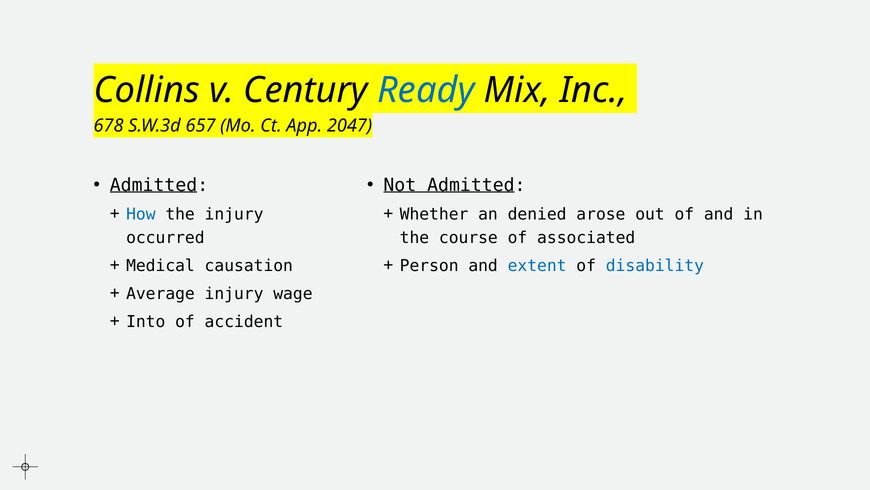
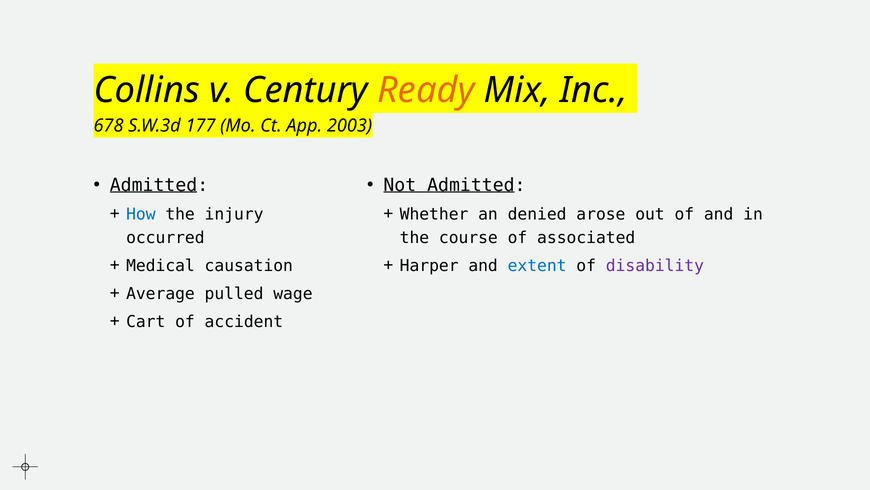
Ready colour: blue -> orange (426, 90)
657: 657 -> 177 (200, 126)
2047: 2047 -> 2003 (350, 126)
Person: Person -> Harper (429, 266)
disability colour: blue -> purple (655, 266)
Average injury: injury -> pulled (234, 294)
Into: Into -> Cart (146, 322)
